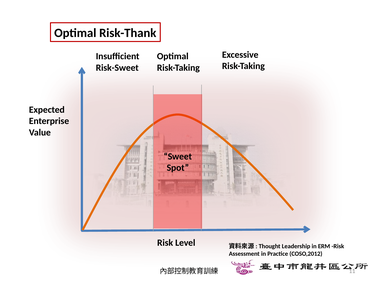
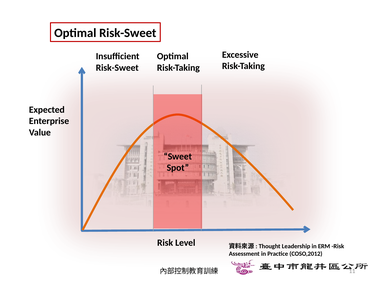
Optimal Risk-Thank: Risk-Thank -> Risk-Sweet (128, 33)
